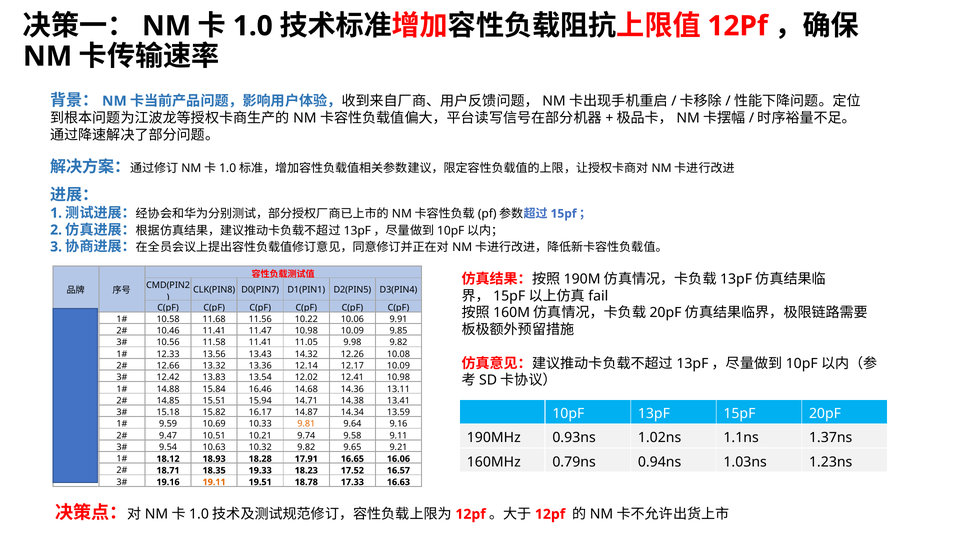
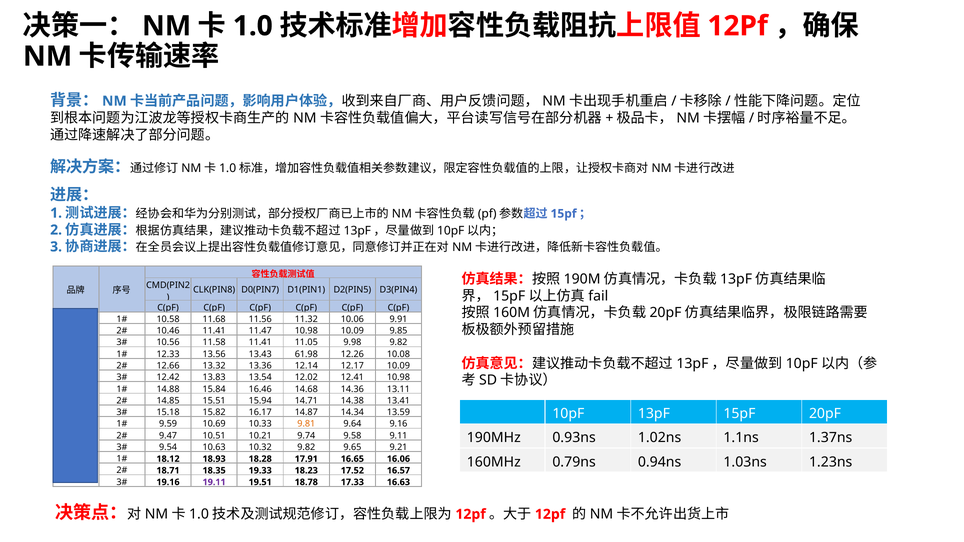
10.22: 10.22 -> 11.32 (306, 319)
14.32: 14.32 -> 61.98 (306, 354)
19.11 colour: orange -> purple (214, 482)
